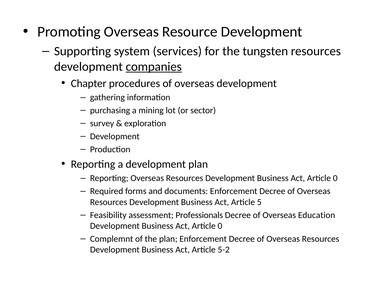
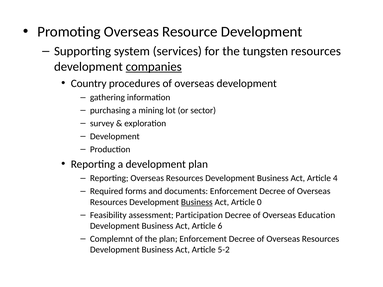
Chapter: Chapter -> Country (89, 83)
0: 0 -> 4 (335, 178)
Business underline: none -> present (197, 202)
5: 5 -> 0 (259, 202)
Professionals: Professionals -> Participation (199, 215)
0: 0 -> 6 (220, 226)
